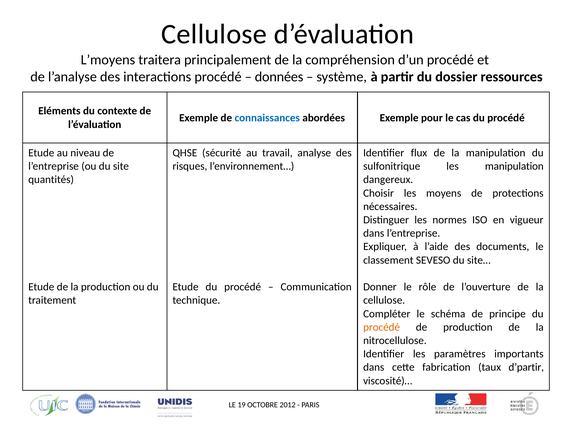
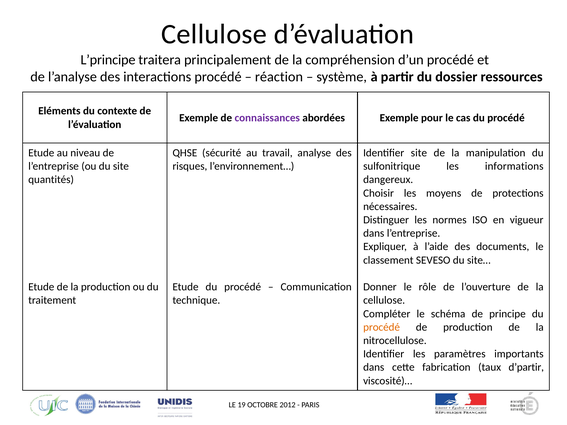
L’moyens: L’moyens -> L’principe (108, 60)
données: données -> réaction (279, 77)
connaissances colour: blue -> purple (267, 118)
Identifier flux: flux -> site (419, 153)
les manipulation: manipulation -> informations (514, 166)
